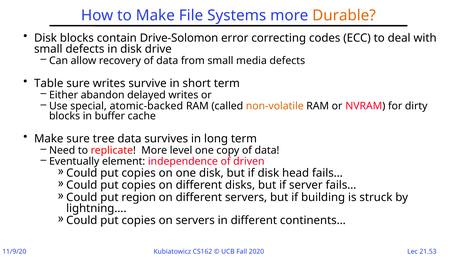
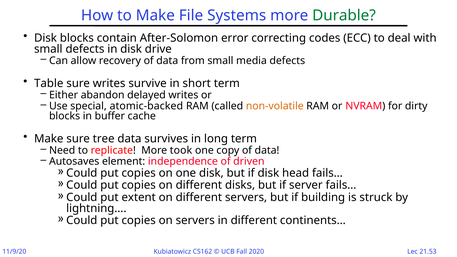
Durable colour: orange -> green (344, 16)
Drive-Solomon: Drive-Solomon -> After-Solomon (179, 38)
level: level -> took (181, 150)
Eventually: Eventually -> Autosaves (74, 161)
region: region -> extent (139, 197)
